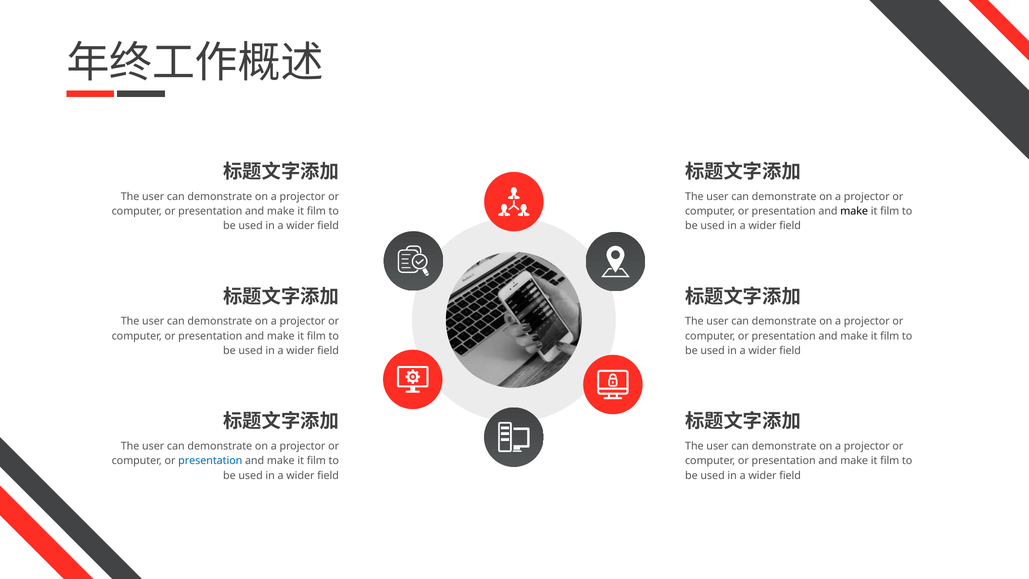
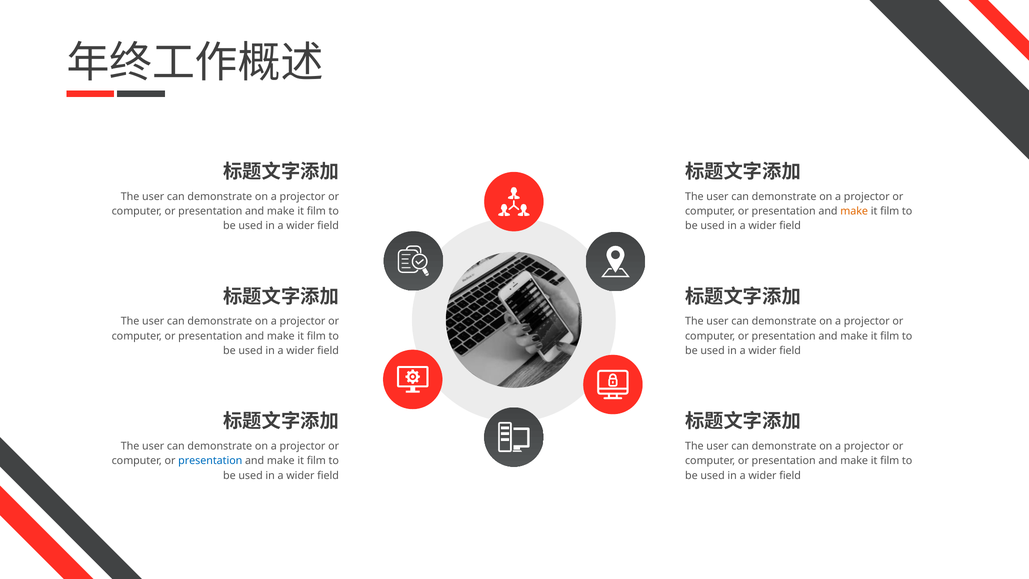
make colour: black -> orange (854, 211)
